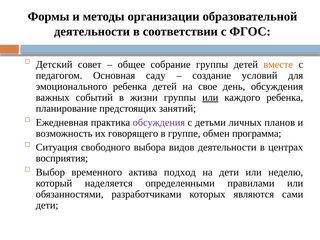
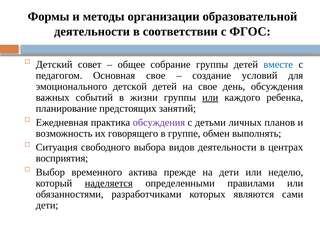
вместе colour: orange -> blue (278, 64)
Основная саду: саду -> свое (156, 75)
эмоционального ребенка: ребенка -> детской (130, 86)
программа: программа -> выполнять (257, 133)
подход: подход -> прежде (180, 172)
наделяется underline: none -> present (109, 183)
